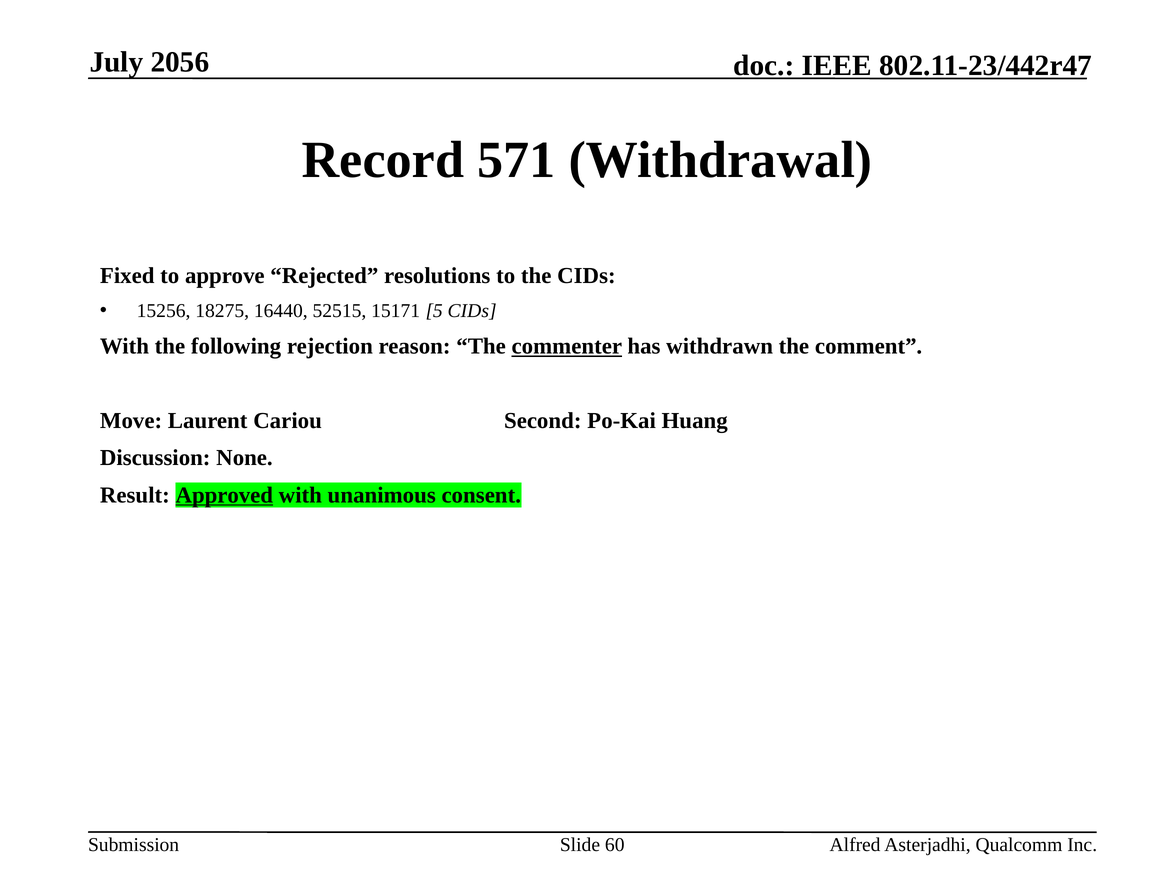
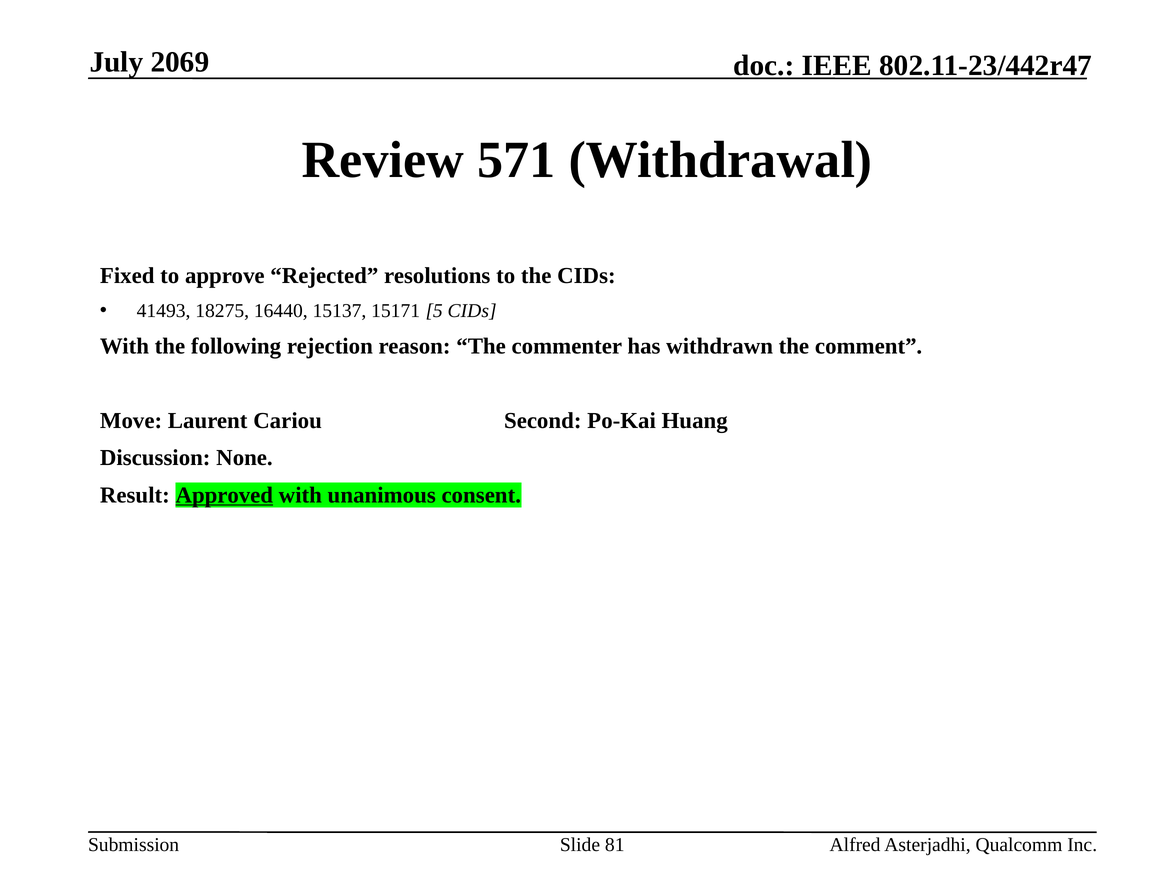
2056: 2056 -> 2069 (180, 62)
Record: Record -> Review (383, 160)
15256: 15256 -> 41493 (164, 311)
52515: 52515 -> 15137 (339, 311)
commenter underline: present -> none (567, 346)
60: 60 -> 81 (615, 845)
